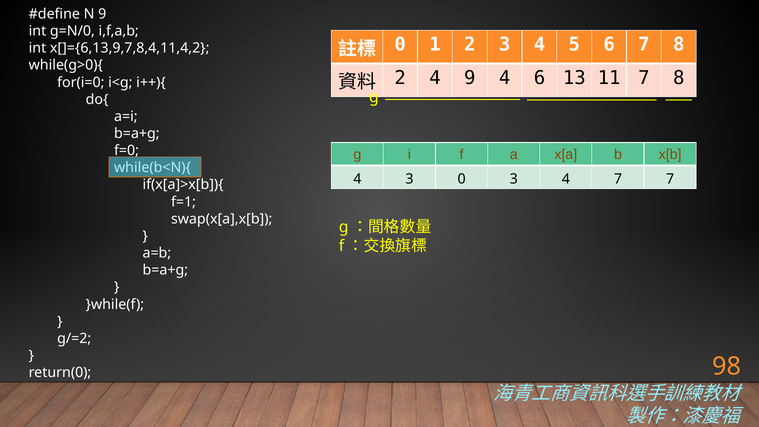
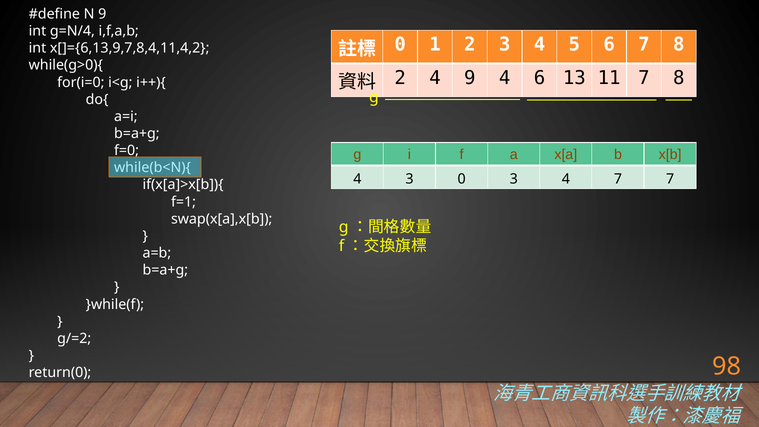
g=N/0: g=N/0 -> g=N/4 (72, 31)
